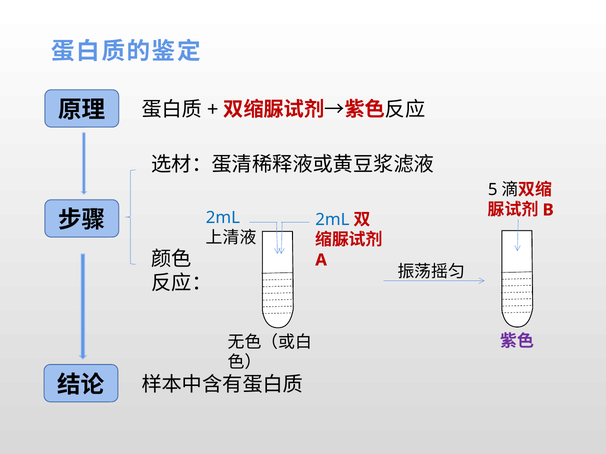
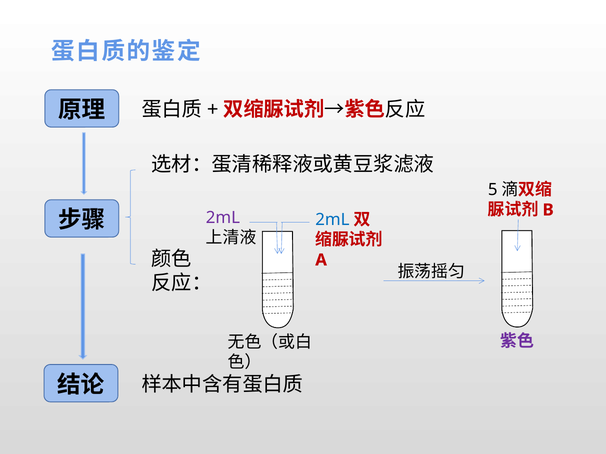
2mL colour: blue -> purple (223, 218)
